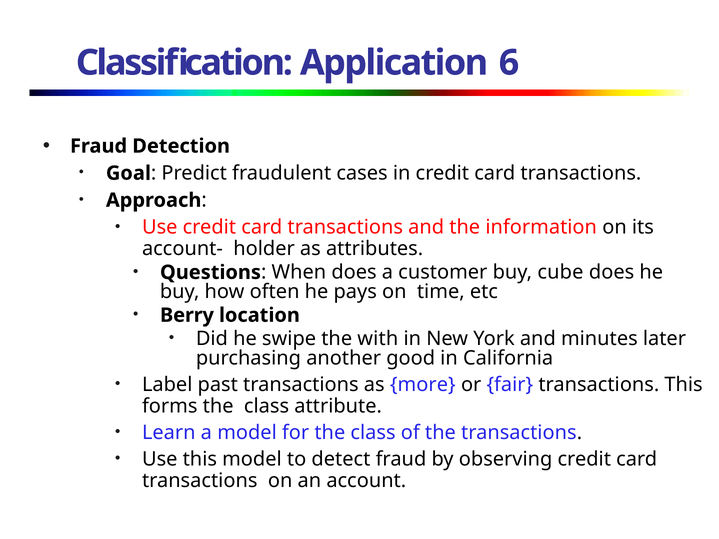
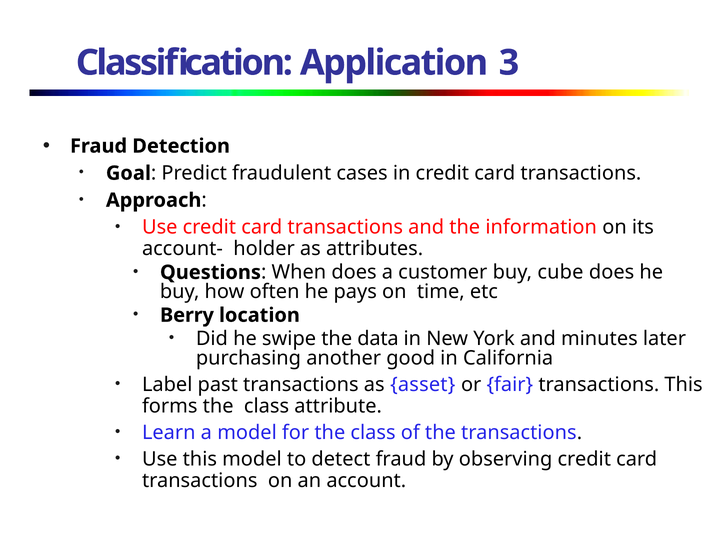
6: 6 -> 3 (509, 63)
with: with -> data (378, 339)
more: more -> asset (423, 385)
